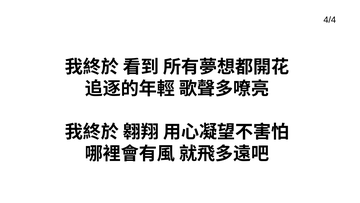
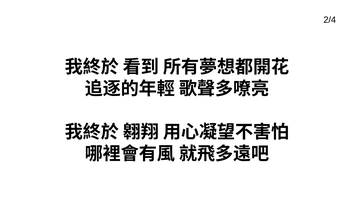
4/4: 4/4 -> 2/4 (330, 20)
